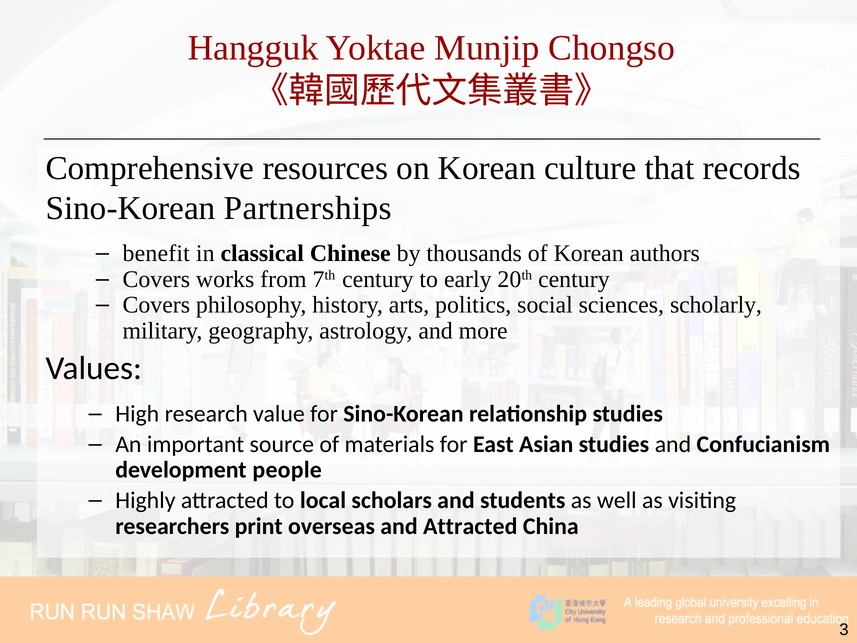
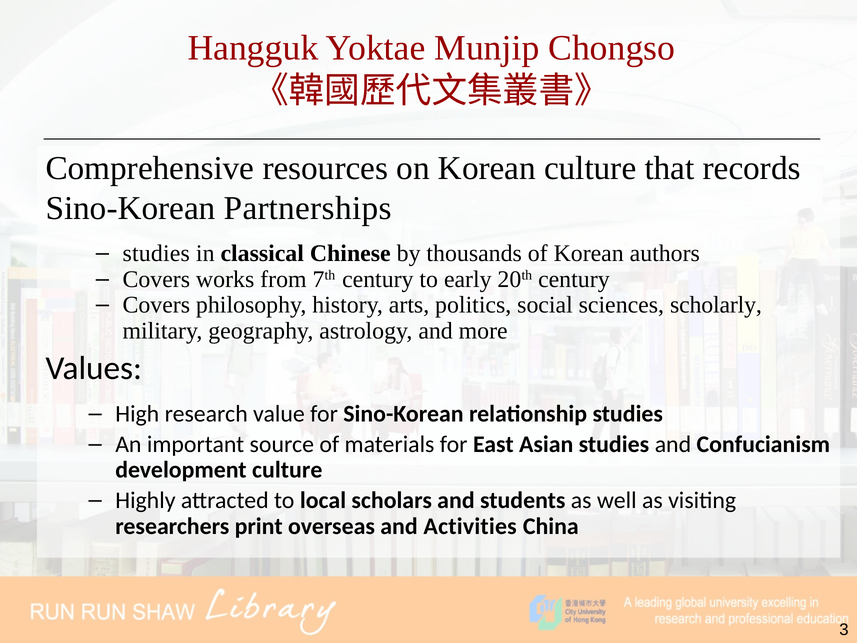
benefit: benefit -> studies (156, 253)
development people: people -> culture (287, 470)
and Attracted: Attracted -> Activities (470, 526)
